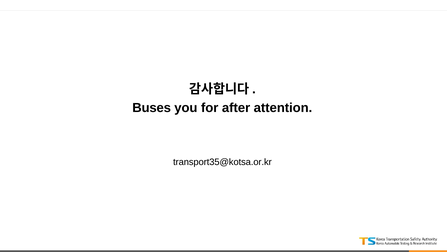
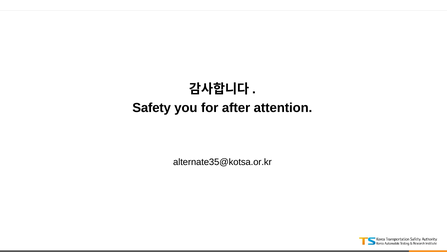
Buses: Buses -> Safety (152, 108)
transport35@kotsa.or.kr: transport35@kotsa.or.kr -> alternate35@kotsa.or.kr (222, 162)
